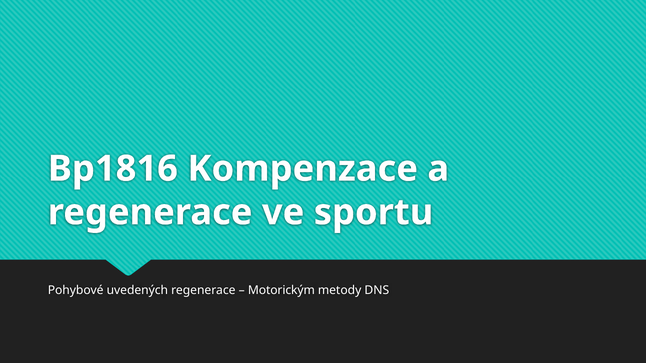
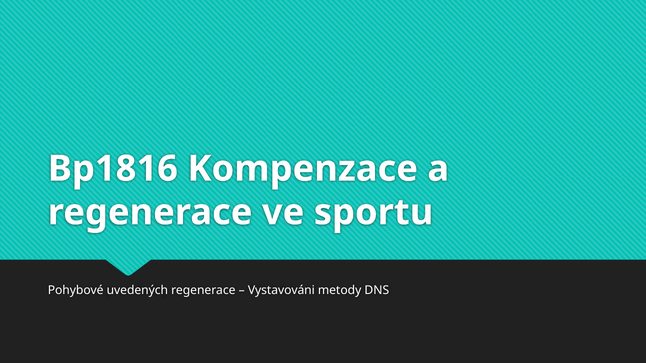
Motorickým: Motorickým -> Vystavováni (281, 290)
